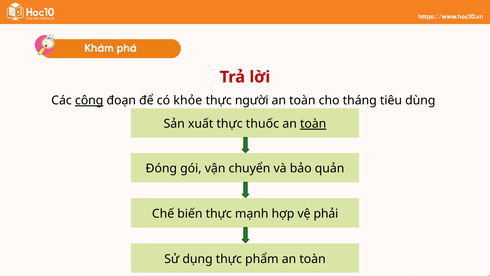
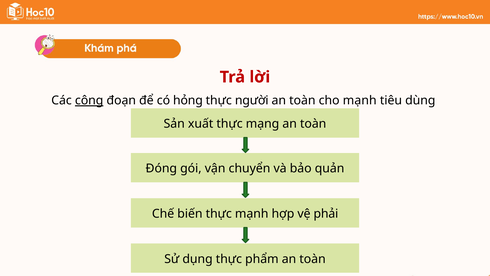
khỏe: khỏe -> hỏng (188, 100)
cho tháng: tháng -> mạnh (360, 100)
thuốc: thuốc -> mạng (263, 124)
toàn underline: present -> none (313, 124)
